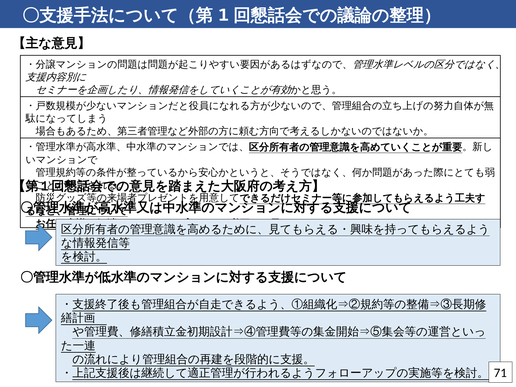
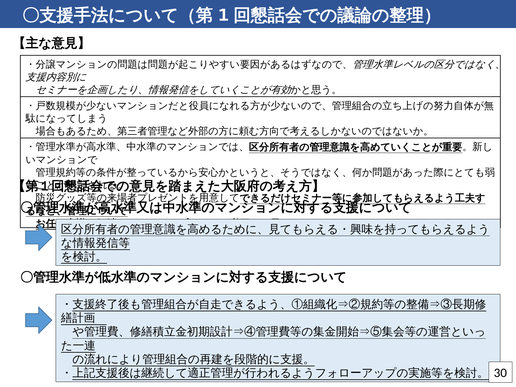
71: 71 -> 30 (500, 373)
